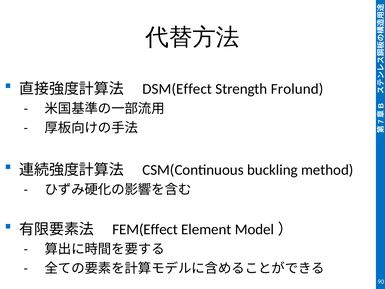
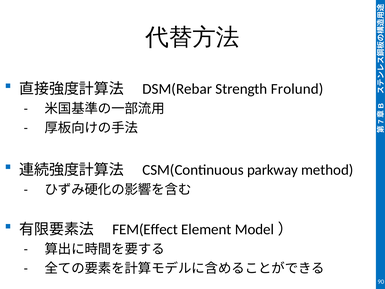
DSM(Effect: DSM(Effect -> DSM(Rebar (177, 89)
buckling: buckling -> parkway (272, 170)
